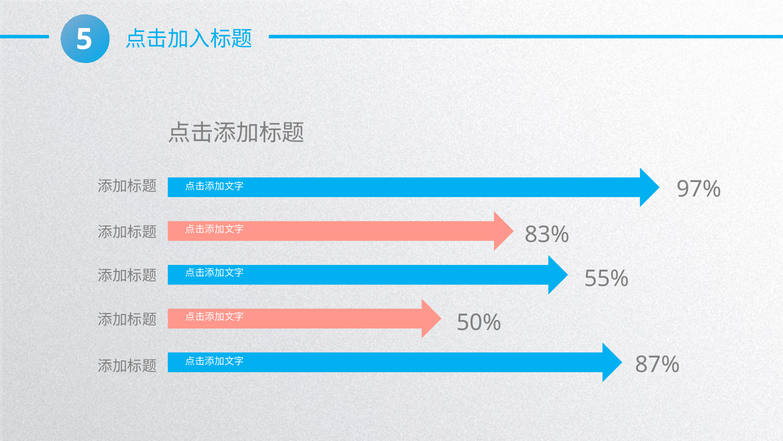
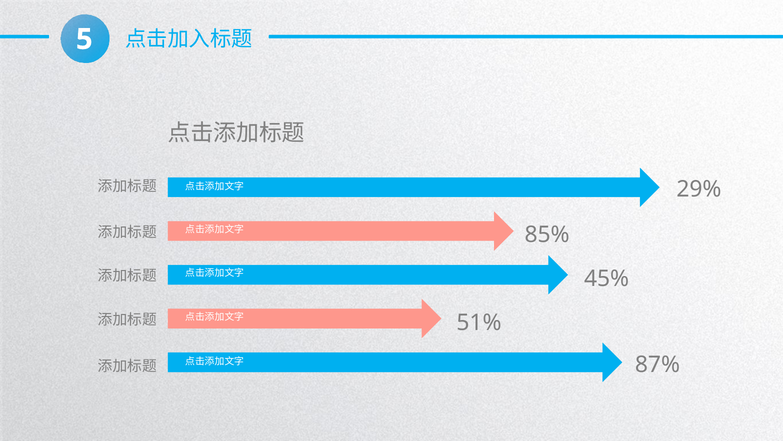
97%: 97% -> 29% (699, 189)
83%: 83% -> 85% (547, 235)
55%: 55% -> 45% (607, 279)
50%: 50% -> 51% (479, 323)
